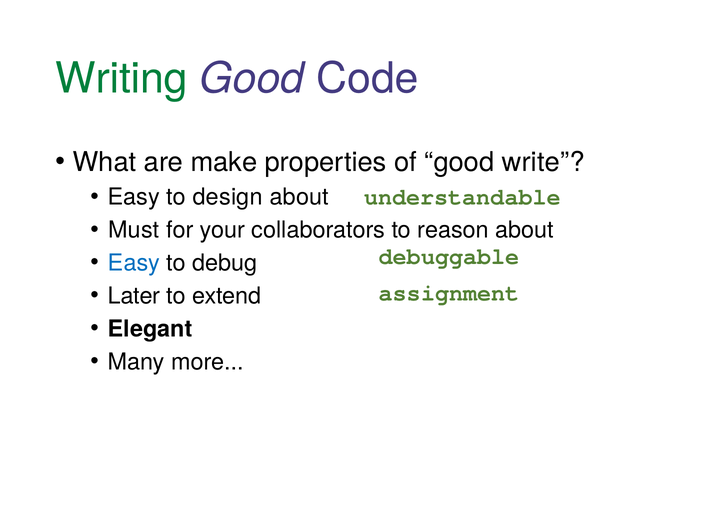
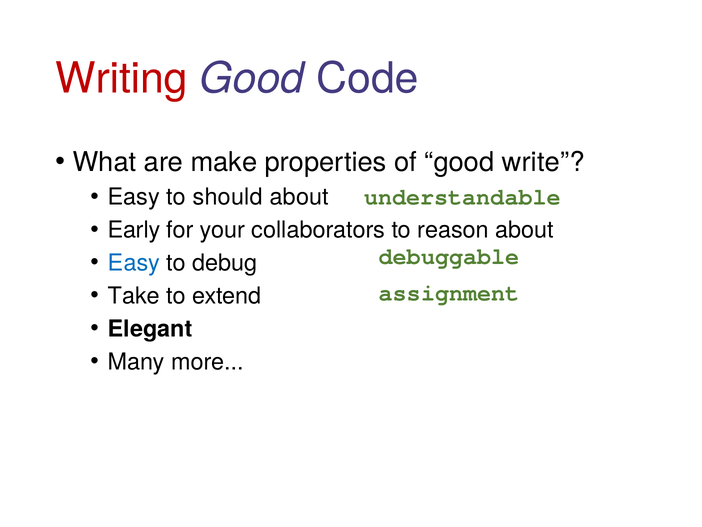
Writing colour: green -> red (121, 79)
design: design -> should (228, 197)
Must: Must -> Early (134, 230)
Later: Later -> Take (134, 296)
